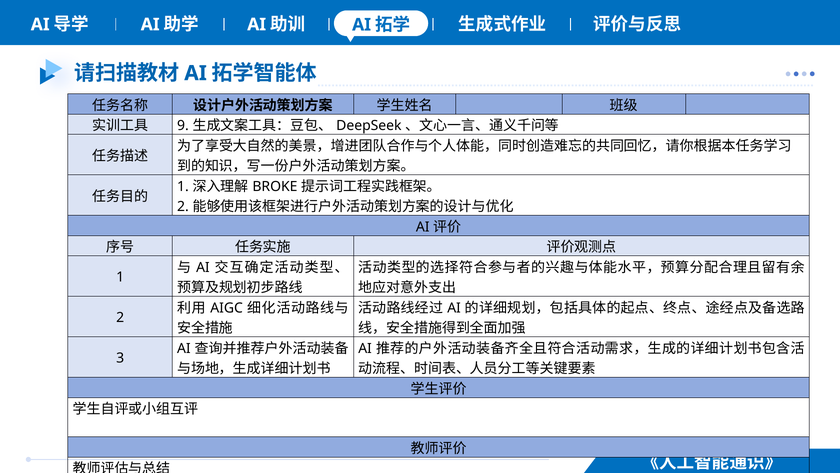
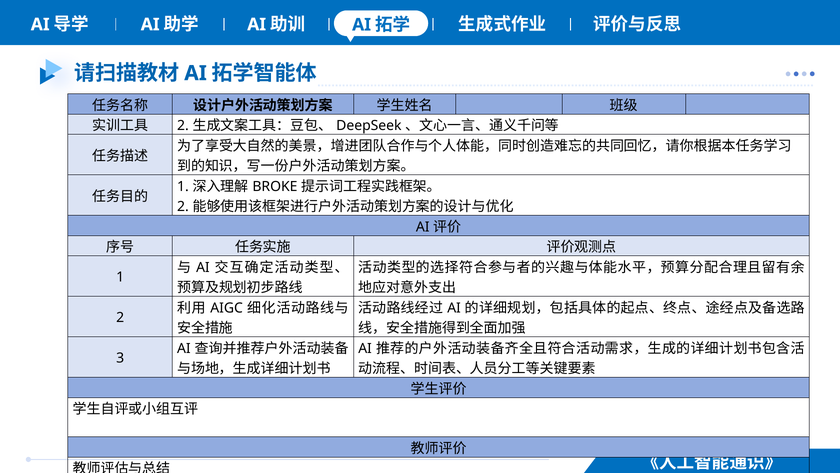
9: 9 -> 2 (183, 126)
